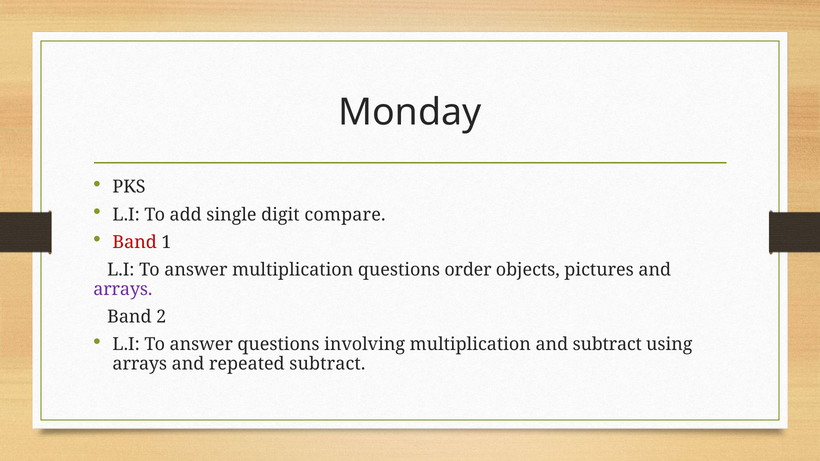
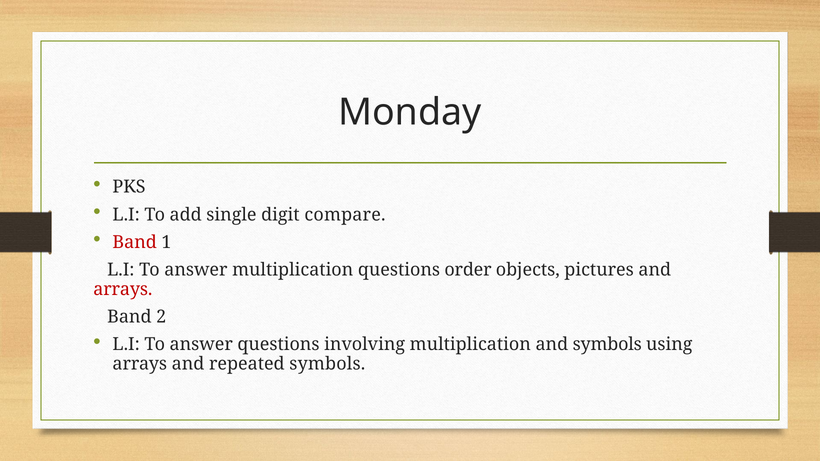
arrays colour: purple -> red (123, 289)
and subtract: subtract -> symbols (607, 345)
repeated subtract: subtract -> symbols (327, 364)
